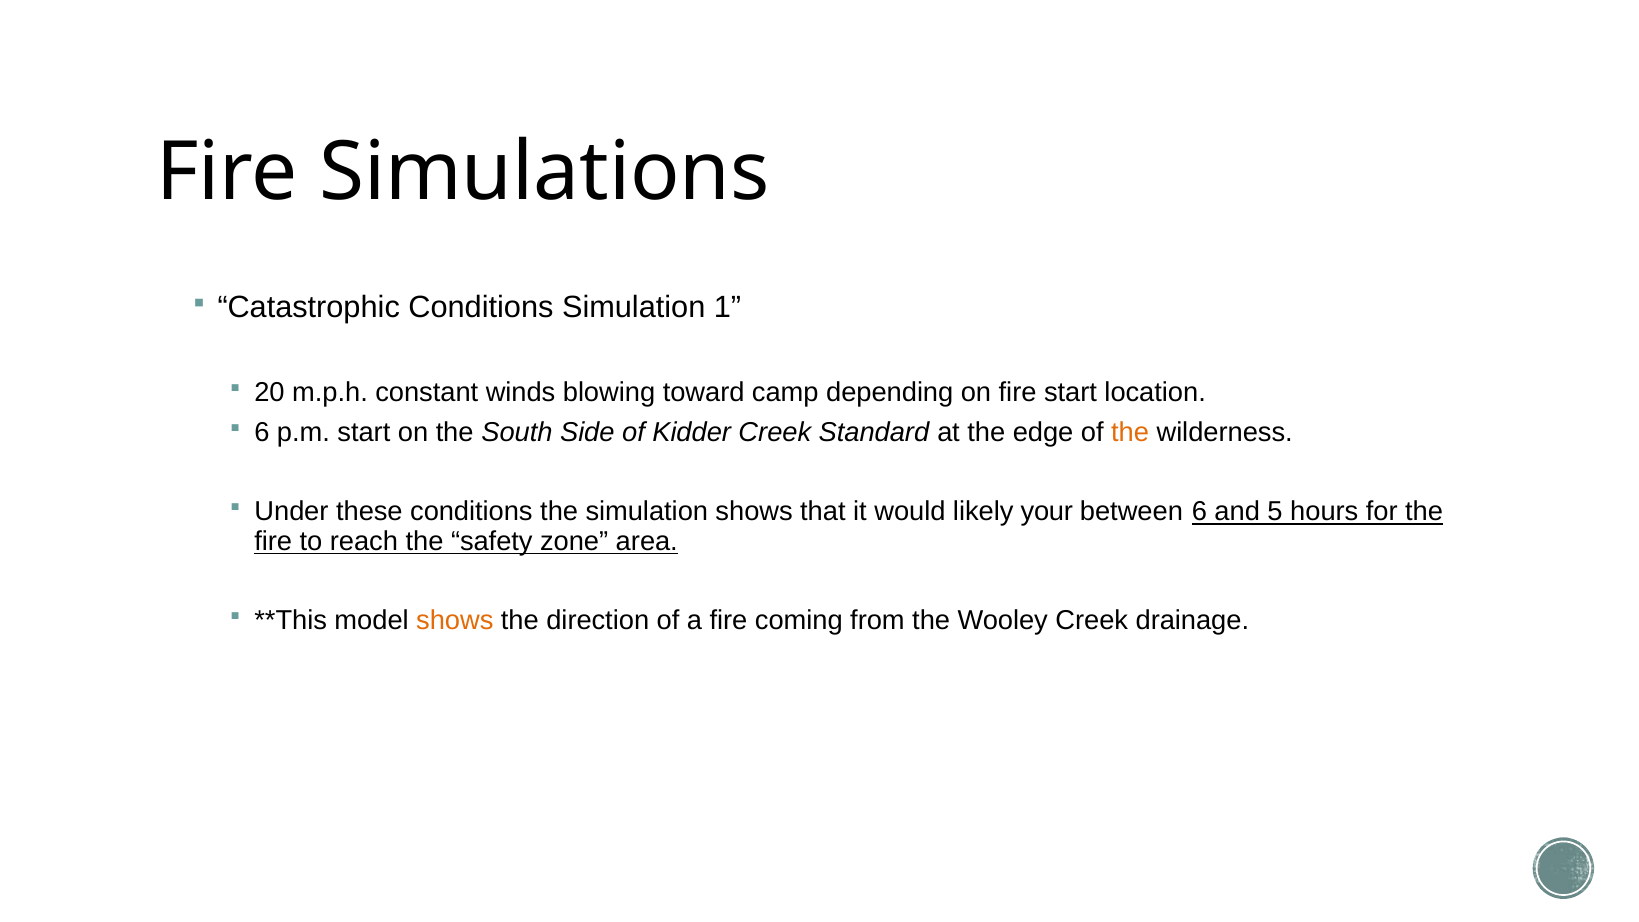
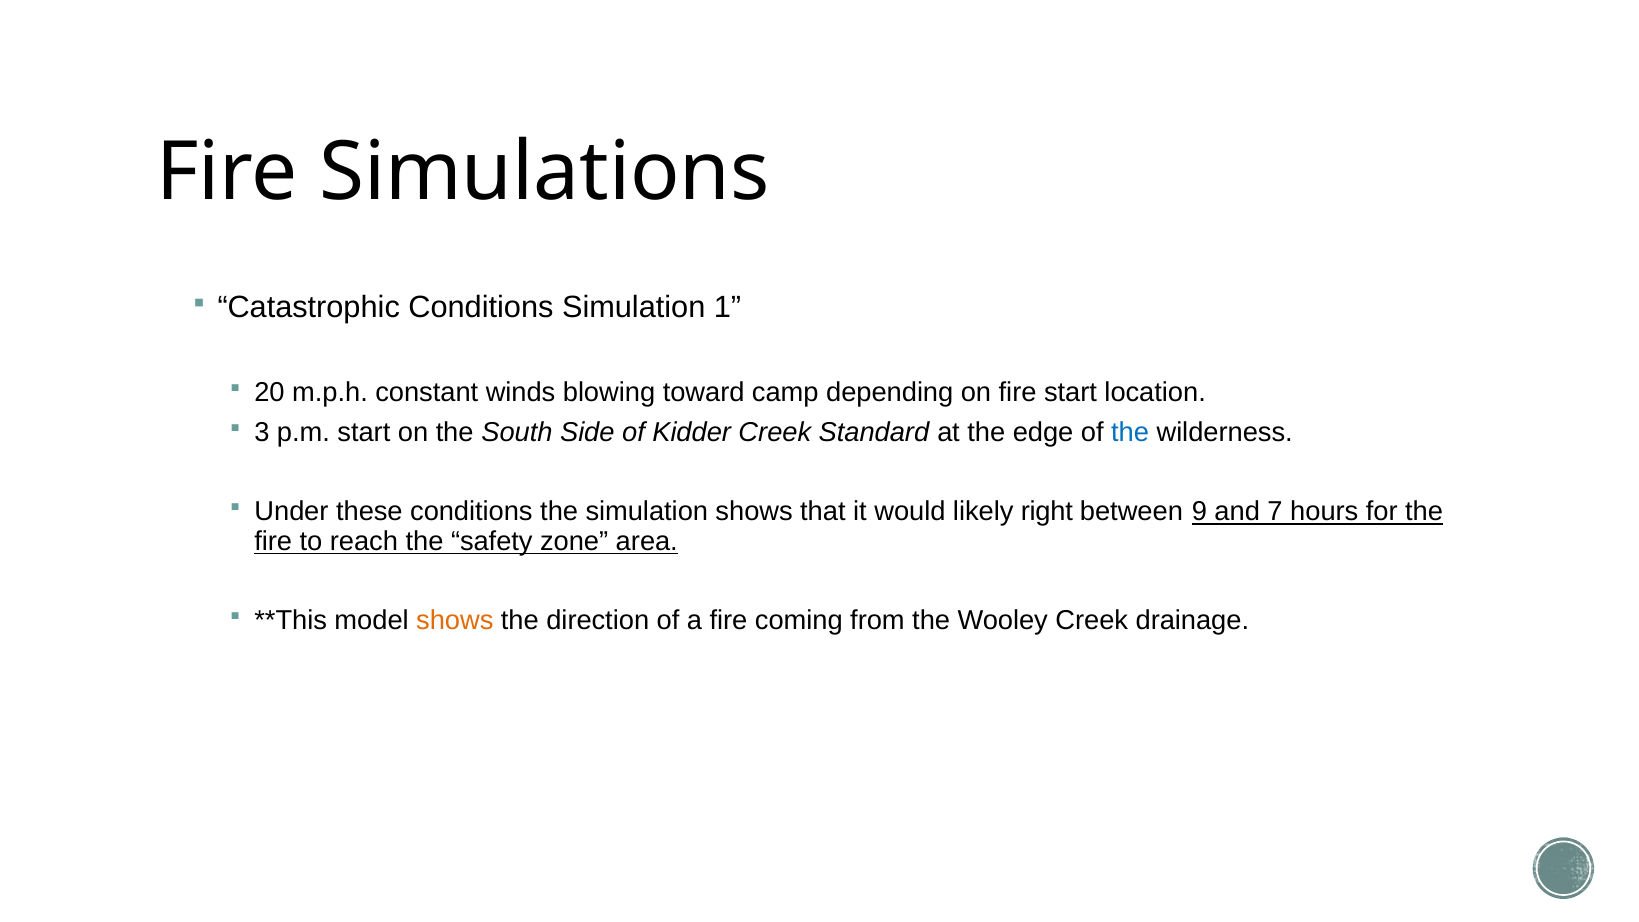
6: 6 -> 3 (262, 432)
the colour: orange -> blue (1130, 432)
your: your -> right (1047, 512)
between 6: 6 -> 9 (1200, 512)
5: 5 -> 7 (1275, 512)
